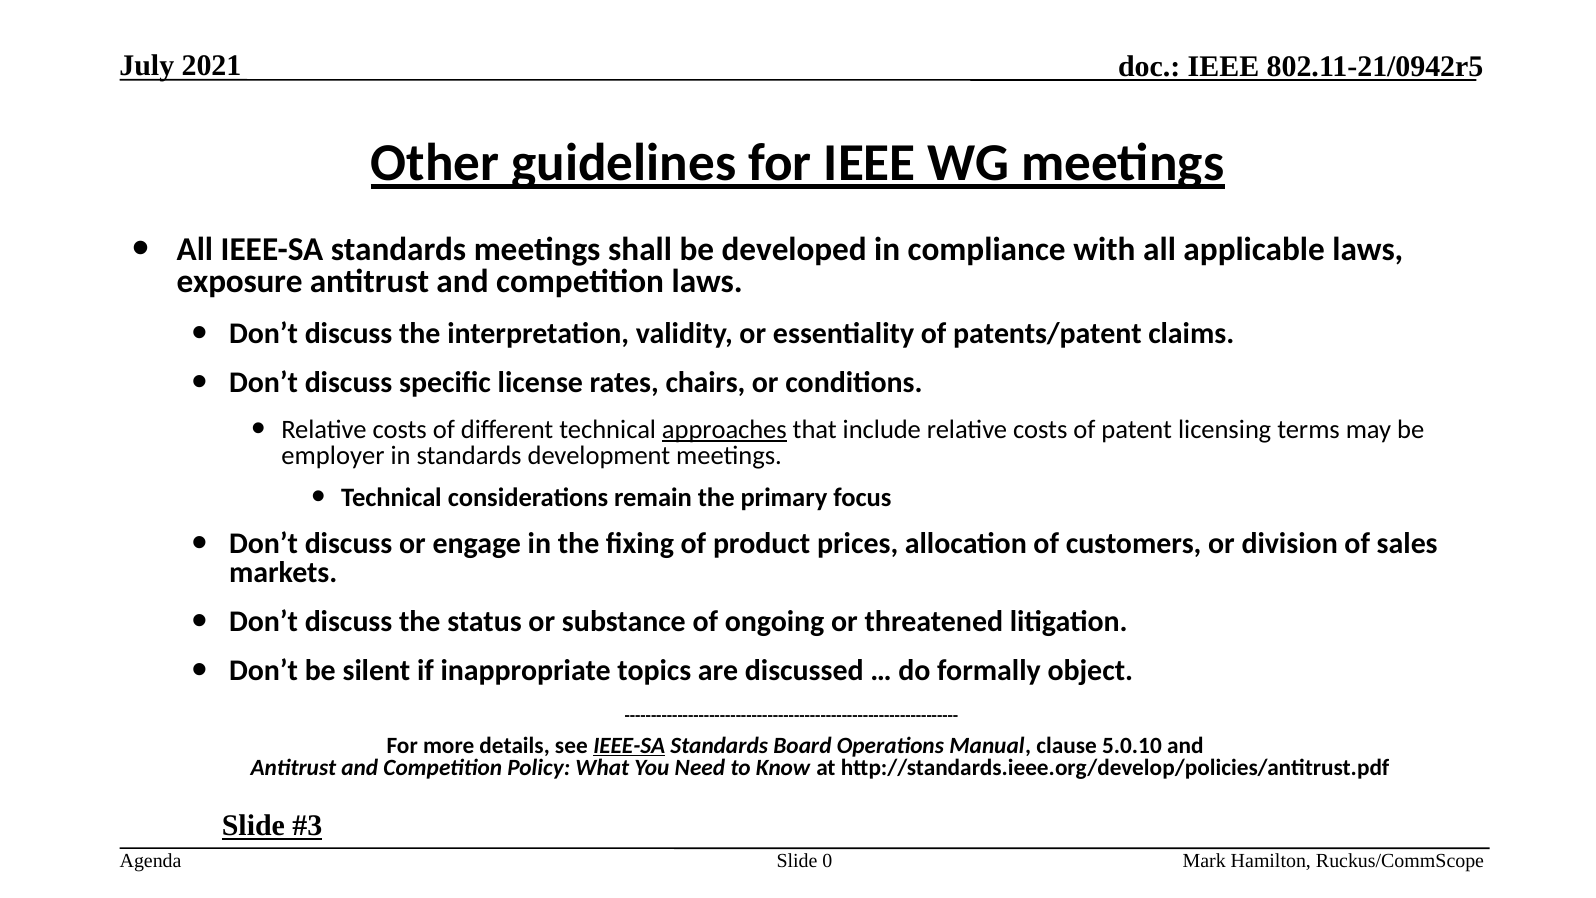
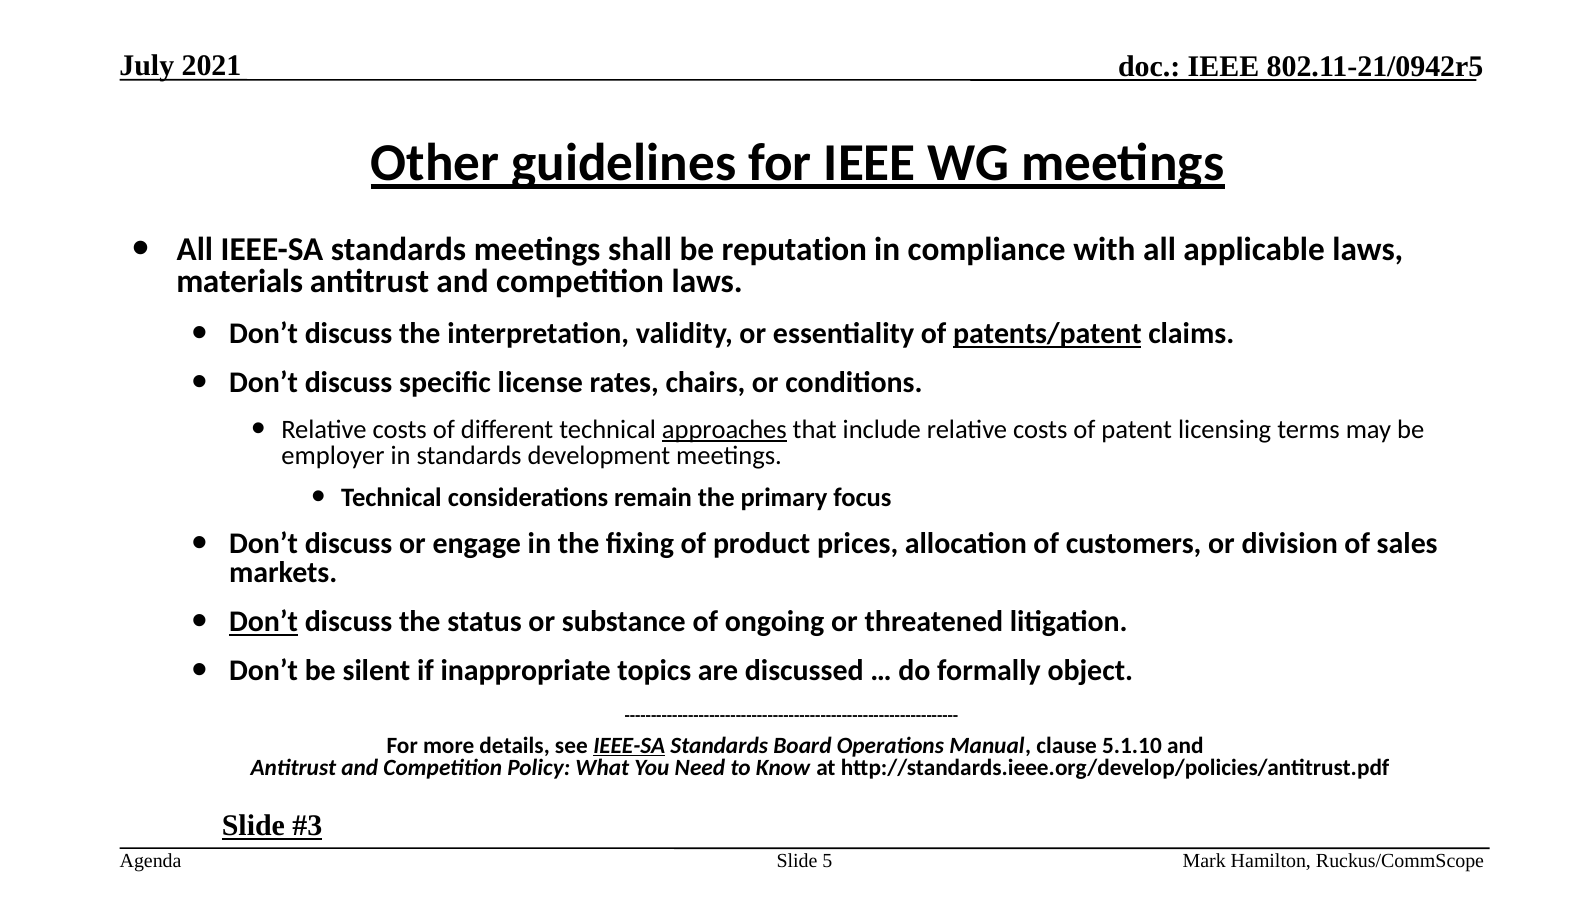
developed: developed -> reputation (794, 250)
exposure: exposure -> materials (240, 282)
patents/patent underline: none -> present (1047, 334)
Don’t underline: none -> present (264, 622)
5.0.10: 5.0.10 -> 5.1.10 (1132, 745)
0: 0 -> 5 (827, 861)
